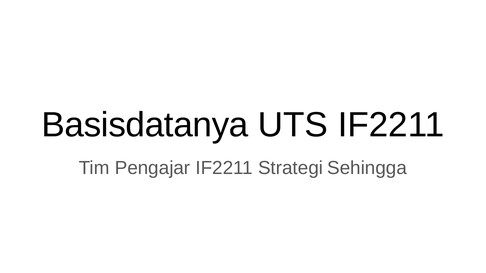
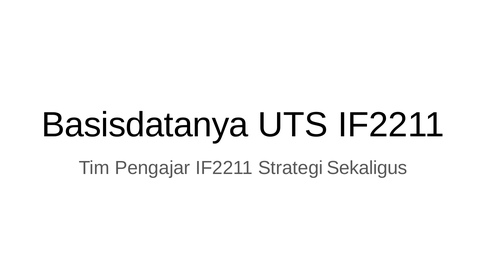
Sehingga: Sehingga -> Sekaligus (367, 168)
